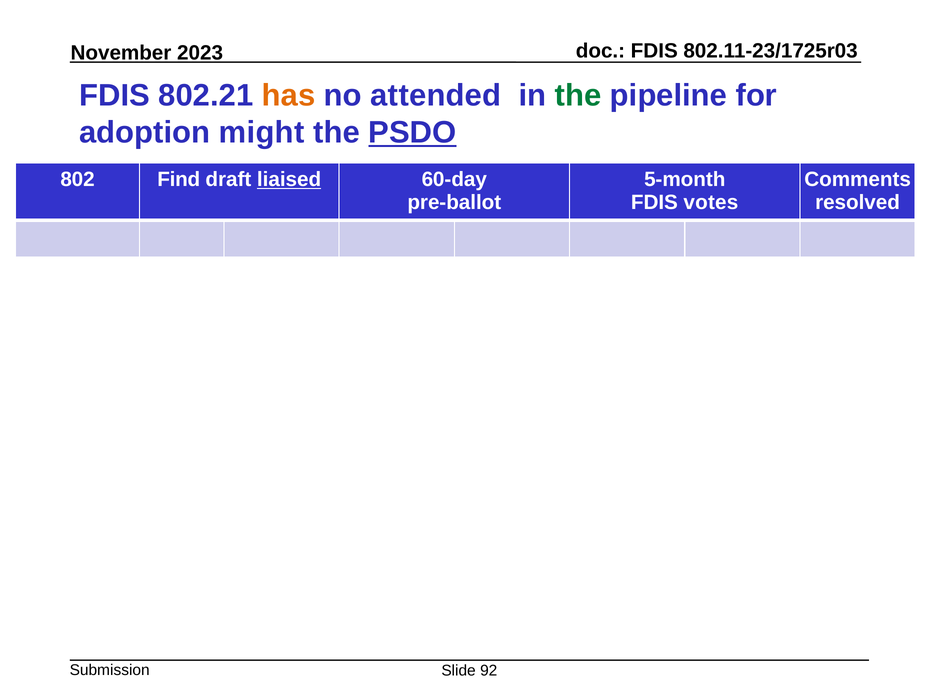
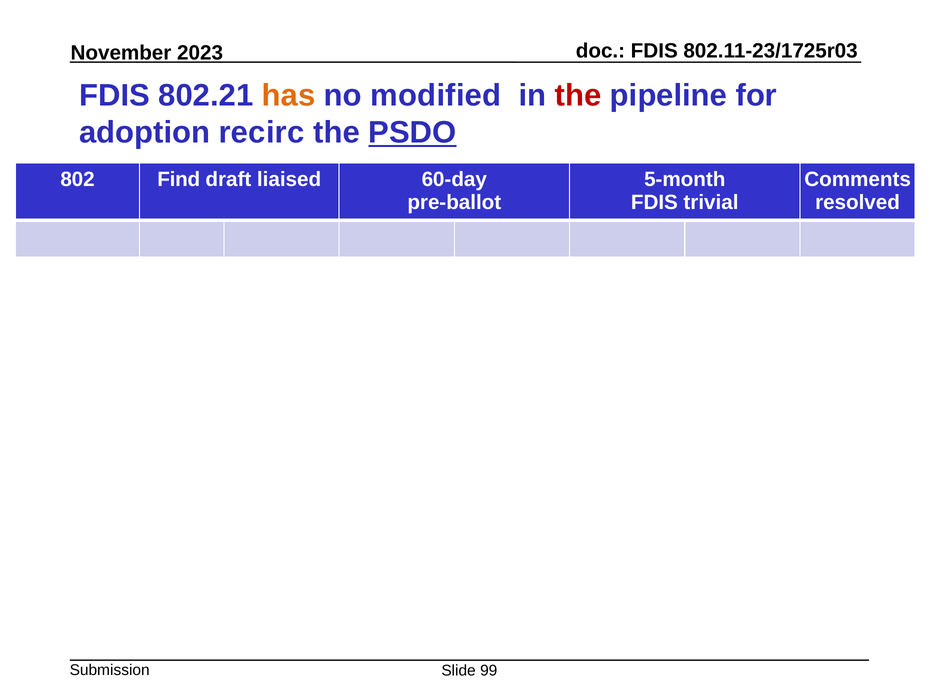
attended: attended -> modified (436, 95)
the colour: green -> red (578, 95)
might: might -> recirc (262, 133)
liaised underline: present -> none (289, 179)
votes: votes -> trivial (711, 202)
92: 92 -> 99 (489, 670)
